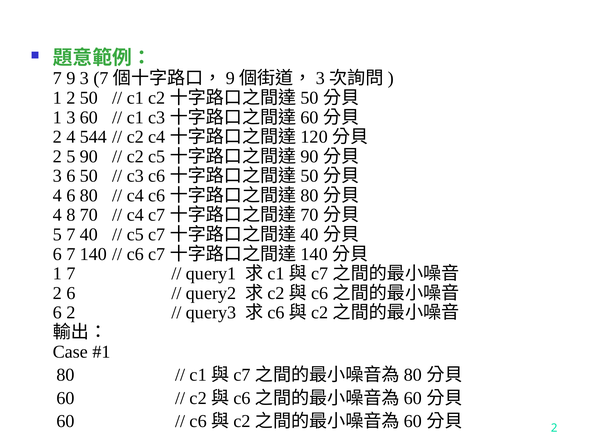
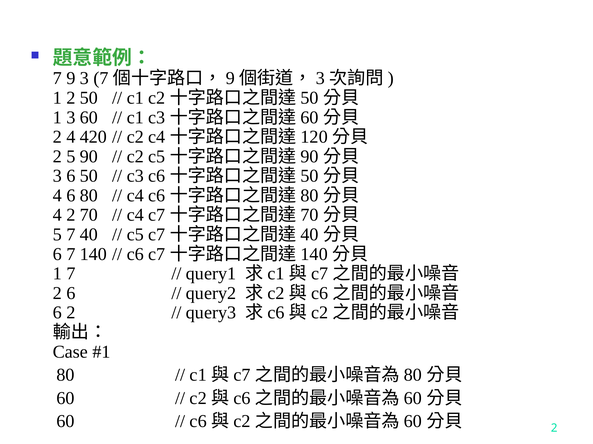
544: 544 -> 420 (93, 137)
4 8: 8 -> 2 (71, 215)
